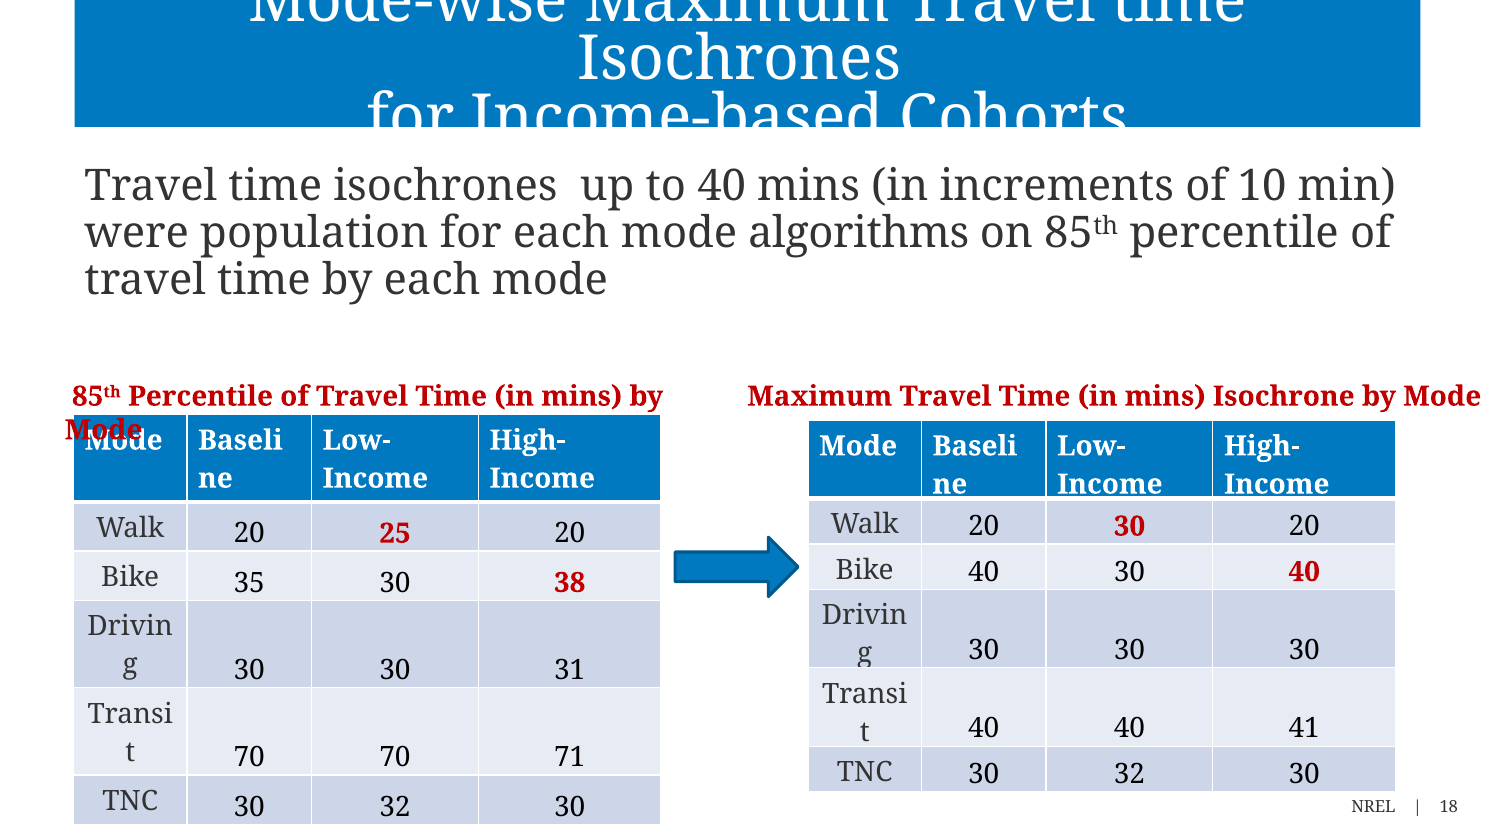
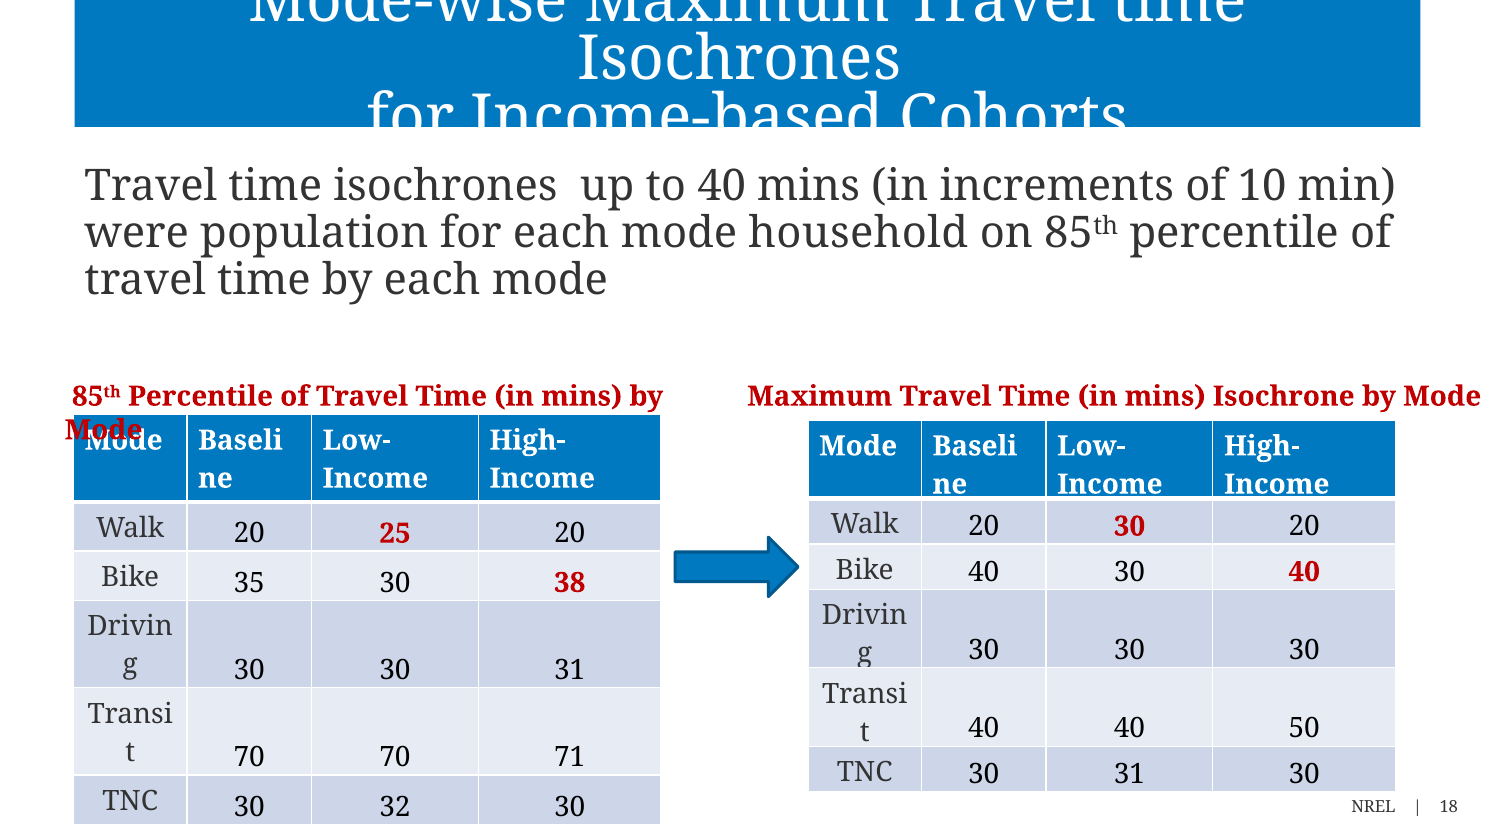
algorithms: algorithms -> household (858, 233)
41: 41 -> 50 (1304, 729)
32: 32 -> 31 (1129, 774)
